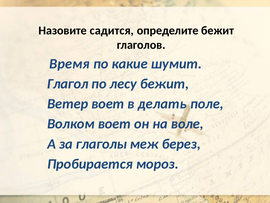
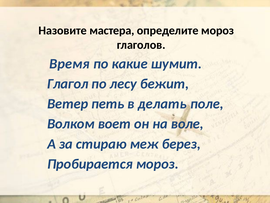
садится: садится -> мастера (112, 30)
определите бежит: бежит -> мороз (218, 30)
Ветер воет: воет -> петь (108, 104)
глаголы: глаголы -> стираю (101, 144)
